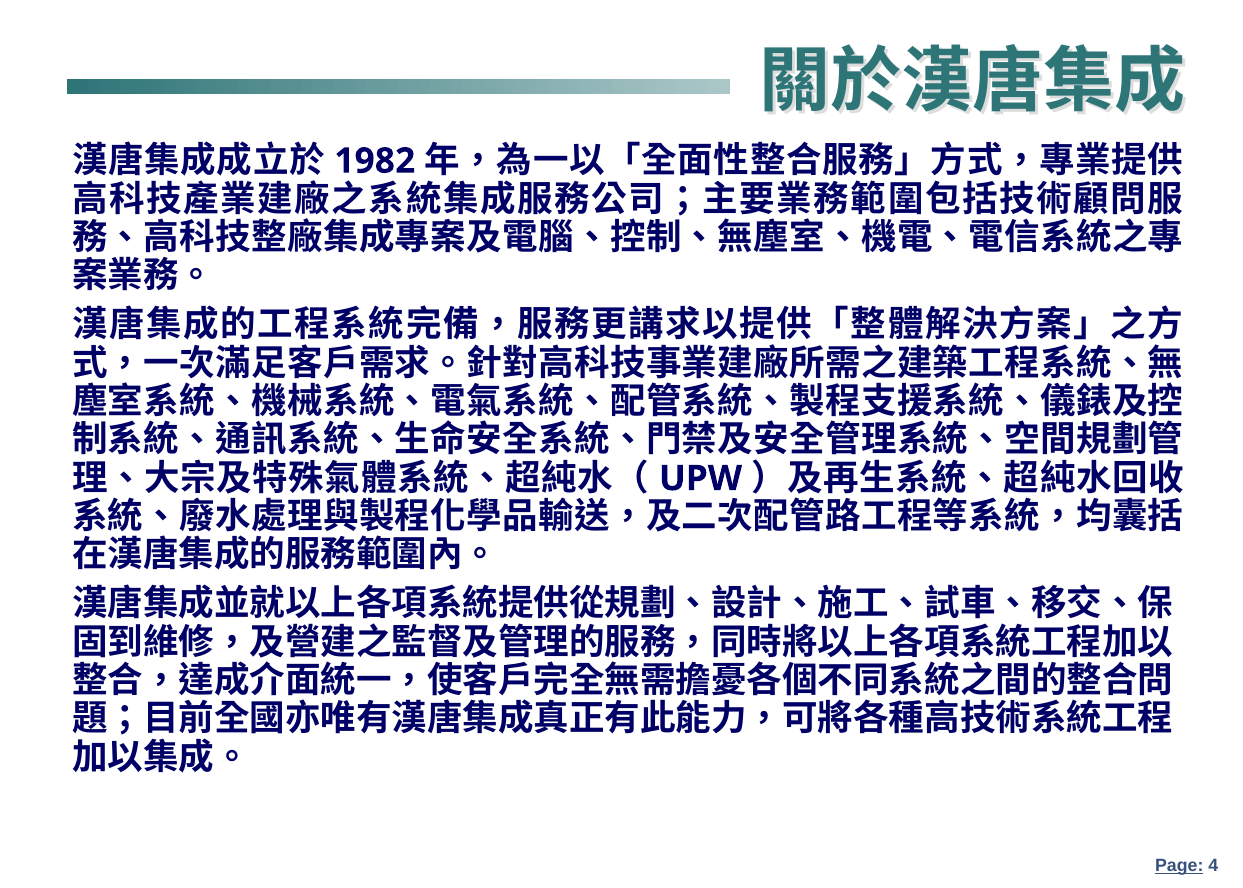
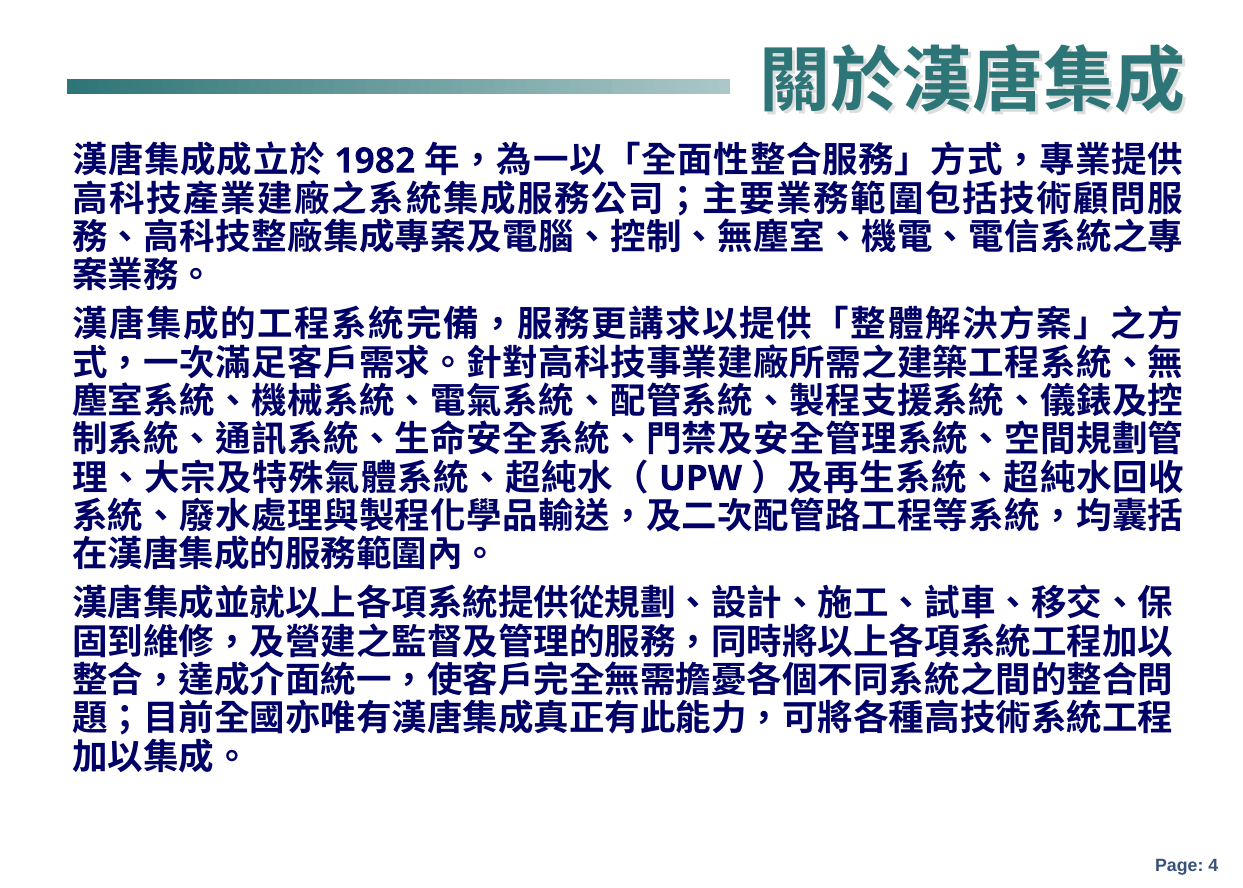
Page underline: present -> none (1179, 865)
